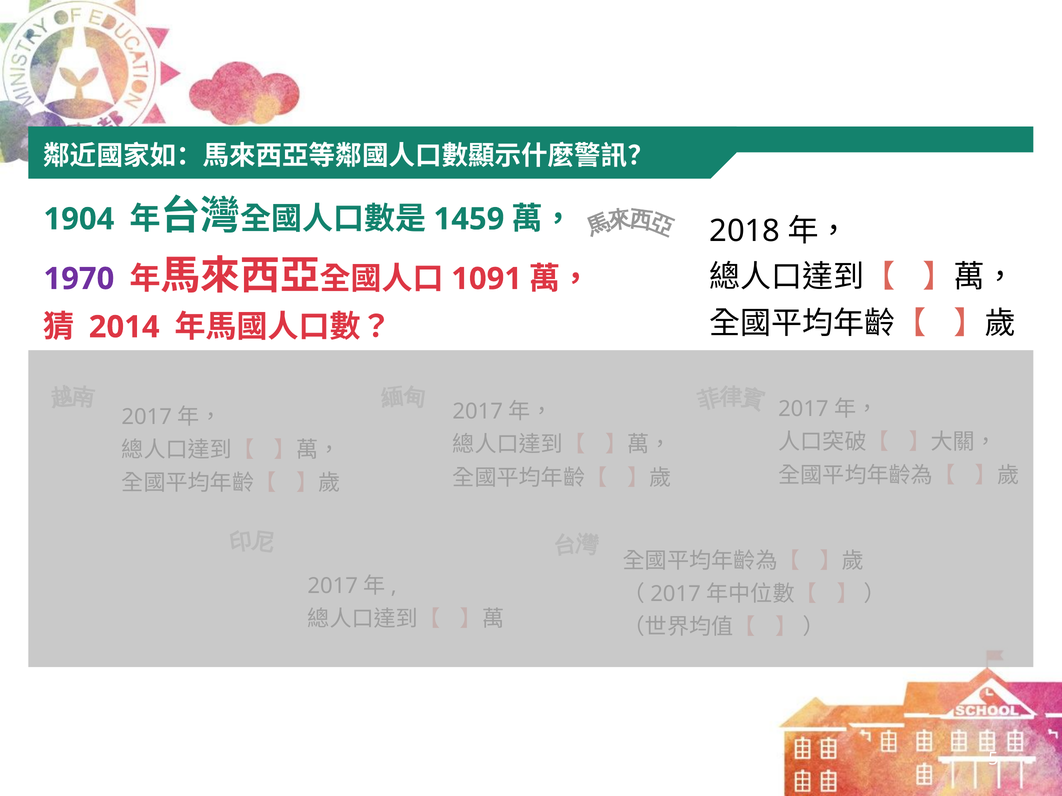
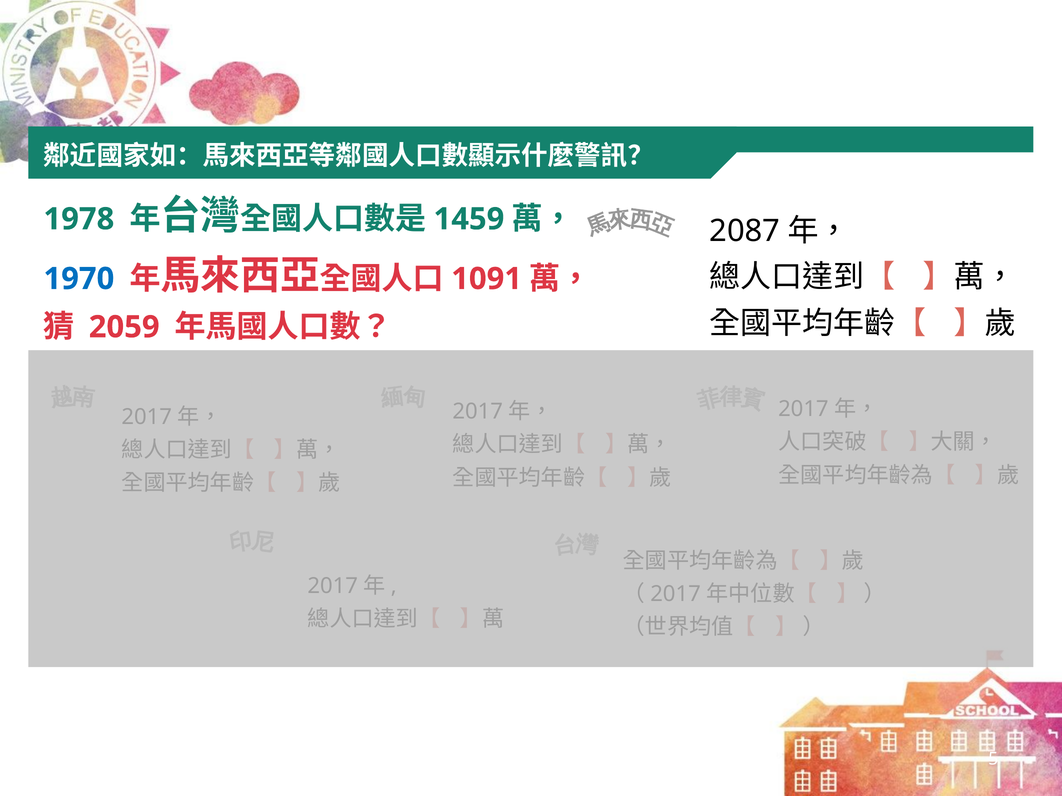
1904: 1904 -> 1978 (79, 219)
2018: 2018 -> 2087 (745, 231)
1970 colour: purple -> blue (79, 279)
2014: 2014 -> 2059 (124, 327)
